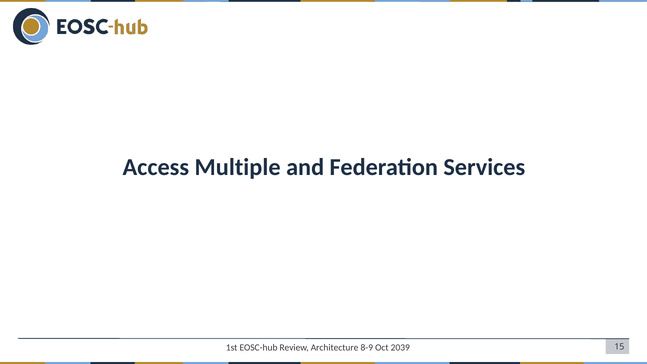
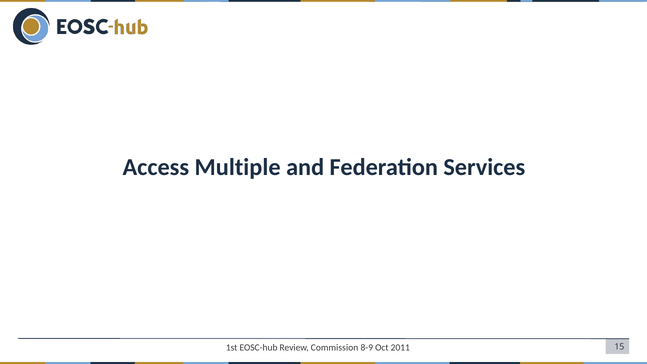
Architecture: Architecture -> Commission (335, 347)
2039: 2039 -> 2011 (400, 347)
